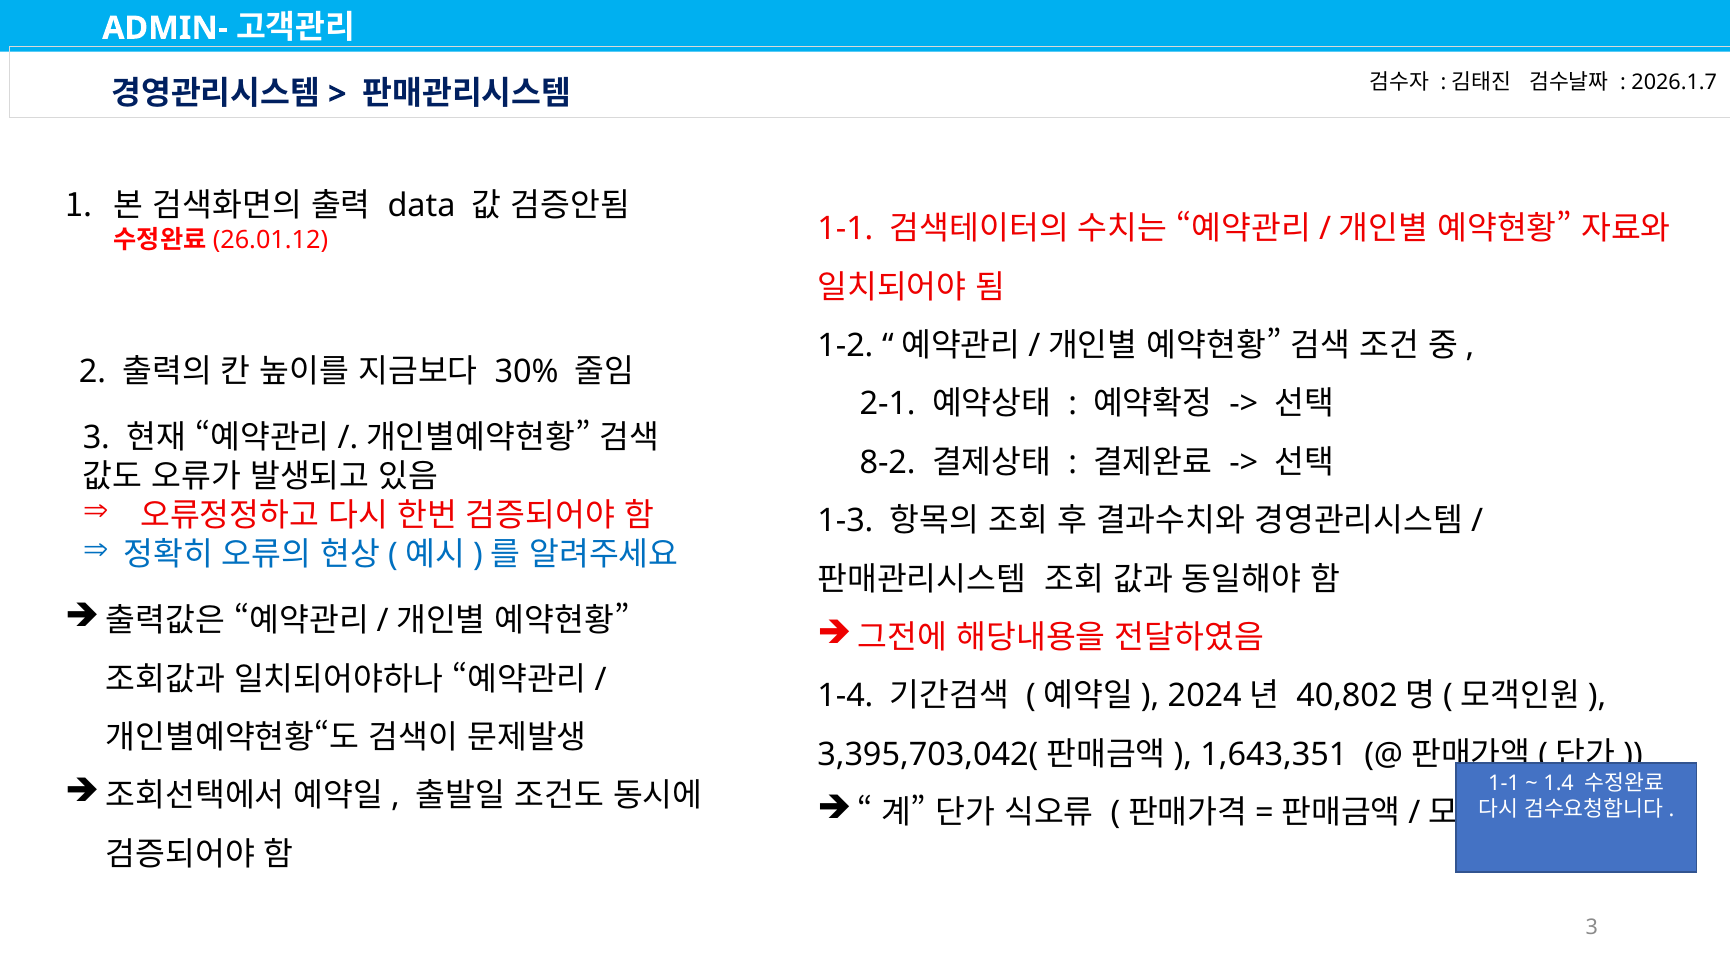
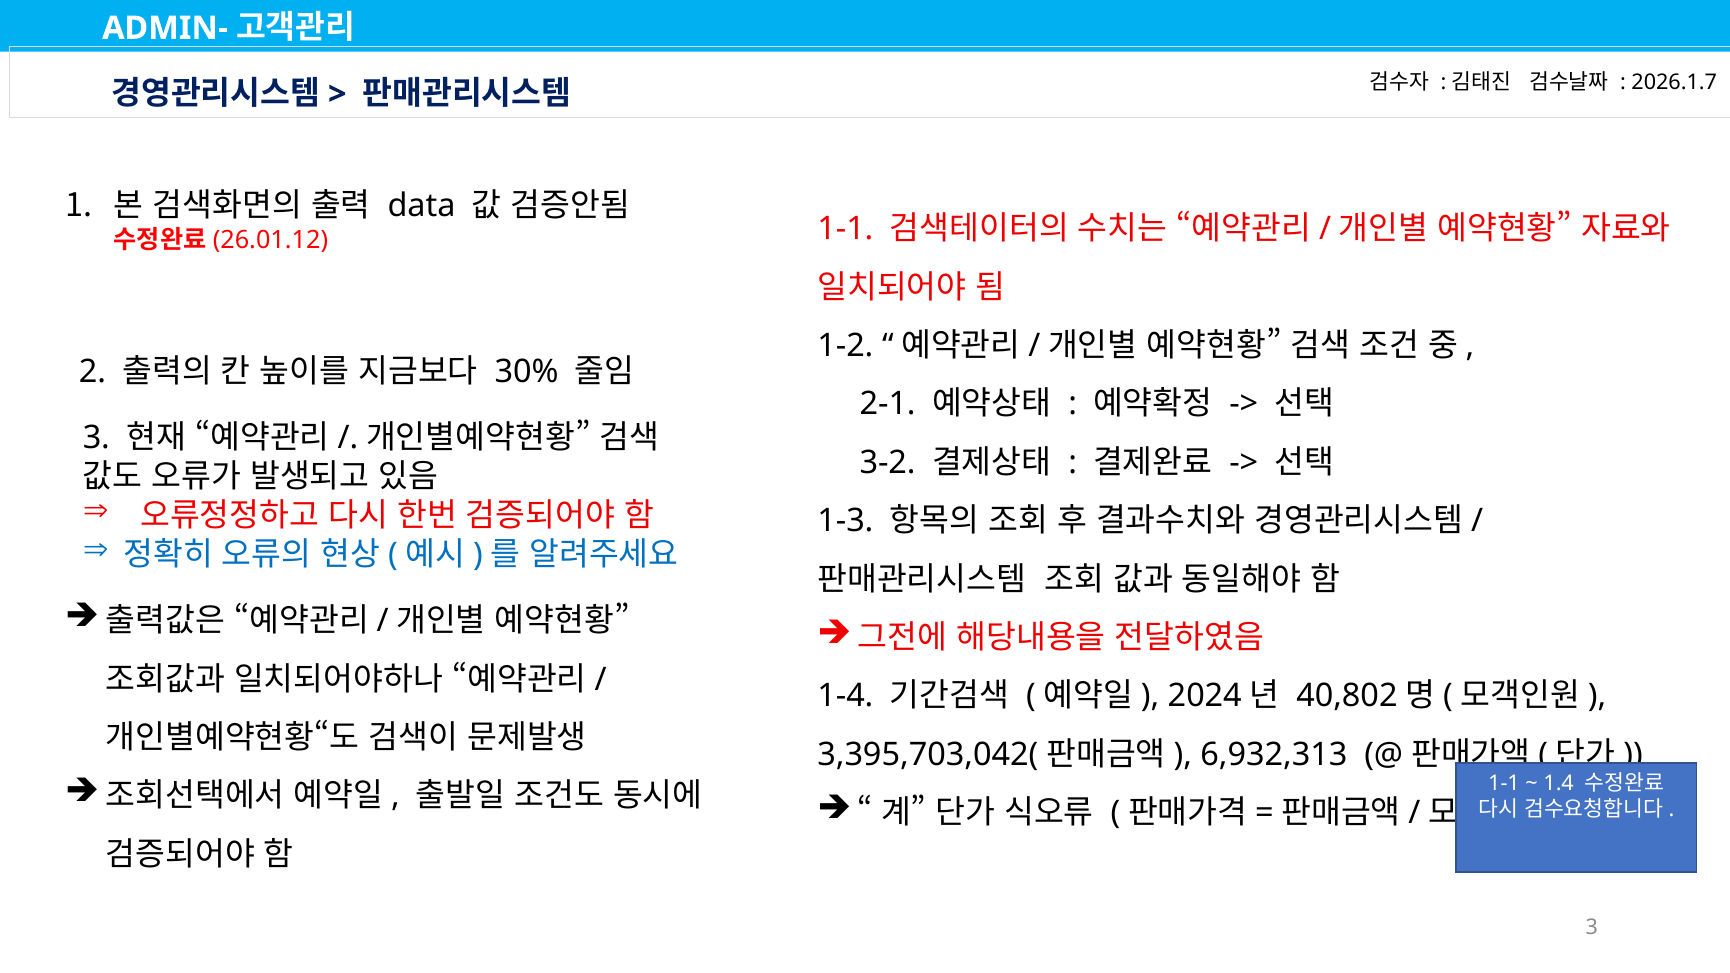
8-2: 8-2 -> 3-2 (888, 463)
1,643,351: 1,643,351 -> 6,932,313 (1274, 755)
